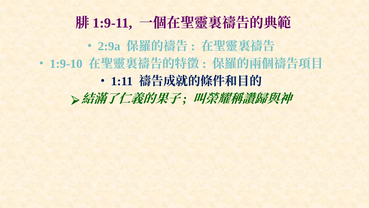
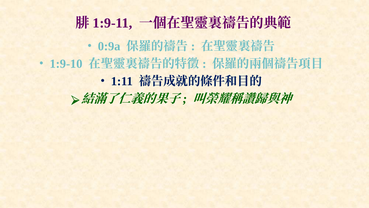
2:9a: 2:9a -> 0:9a (109, 46)
